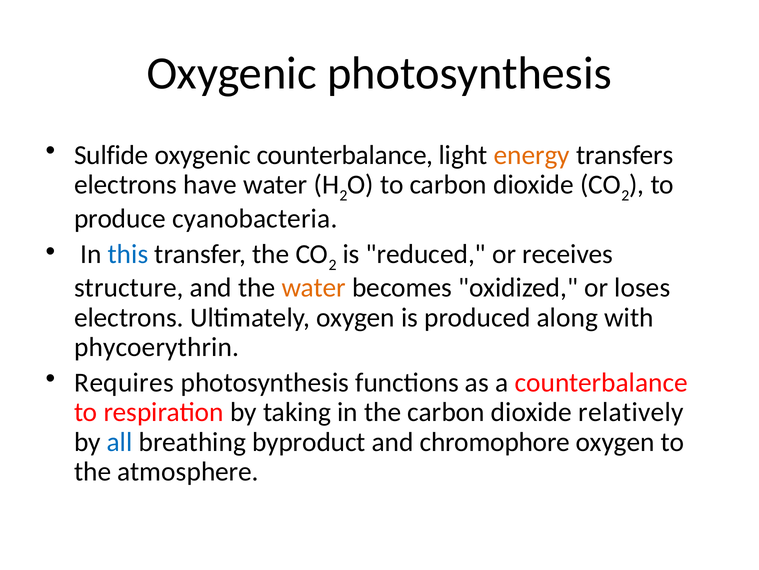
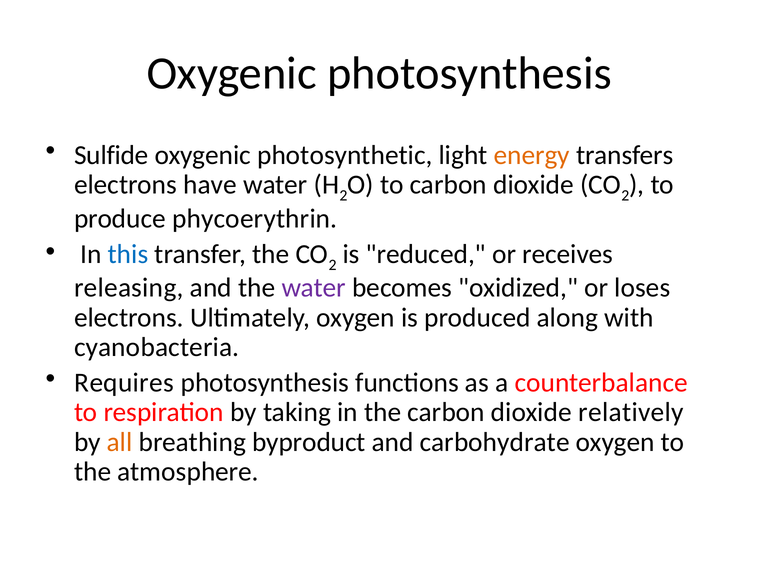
oxygenic counterbalance: counterbalance -> photosynthetic (345, 155)
cyanobacteria: cyanobacteria -> phycoerythrin (255, 218)
structure: structure -> releasing (129, 287)
water colour: orange -> purple (314, 287)
phycoerythrin: phycoerythrin -> cyanobacteria (157, 347)
all colour: blue -> orange (120, 441)
chromophore: chromophore -> carbohydrate (495, 441)
